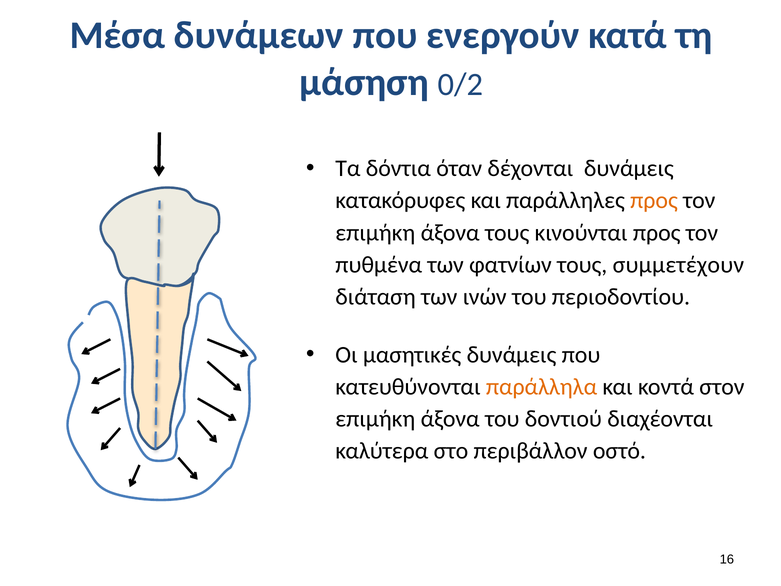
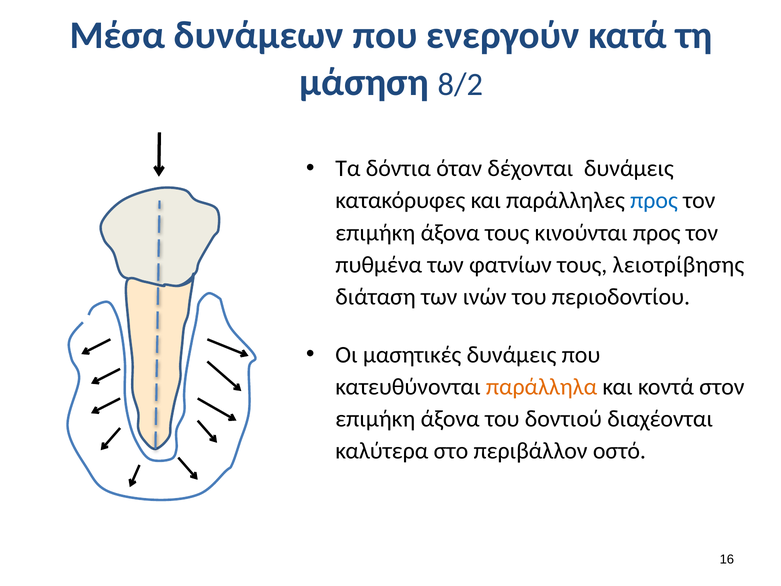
0/2: 0/2 -> 8/2 (461, 84)
προς colour: orange -> blue (654, 201)
συμμετέχουν: συμμετέχουν -> λειοτρίβησης (678, 265)
